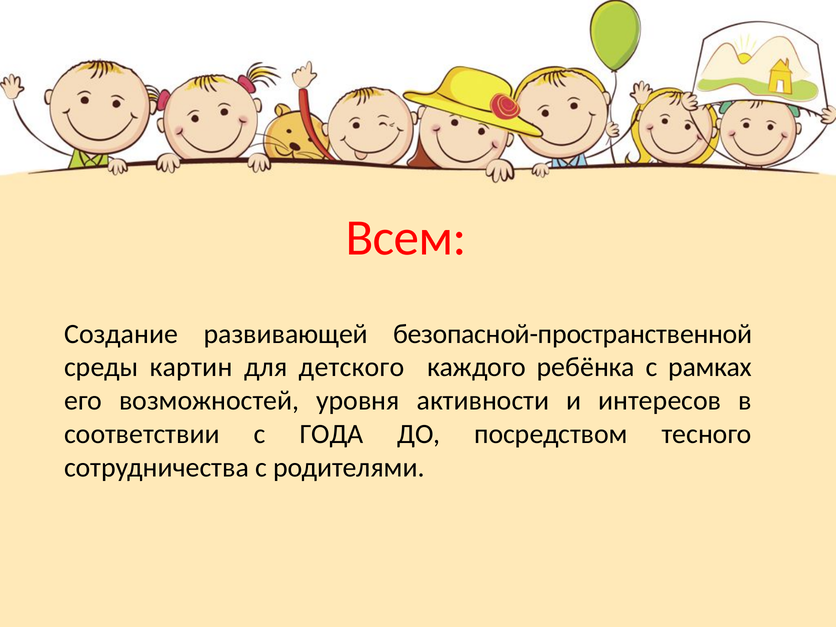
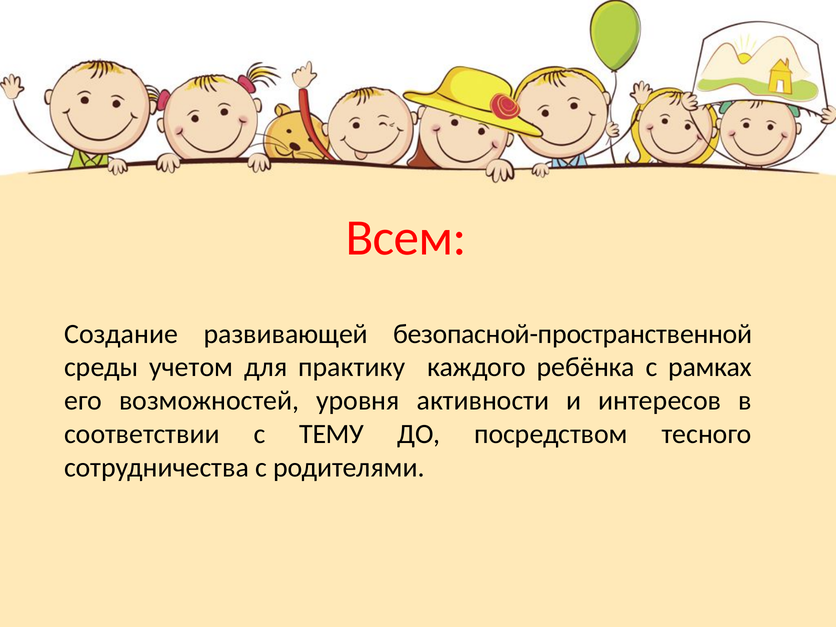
картин: картин -> учетом (191, 367)
детского: детского -> практику (352, 367)
ГОДА: ГОДА -> ТЕМУ (332, 434)
